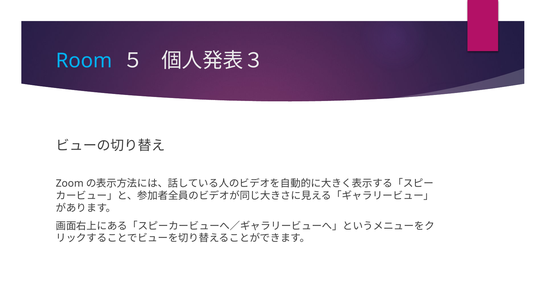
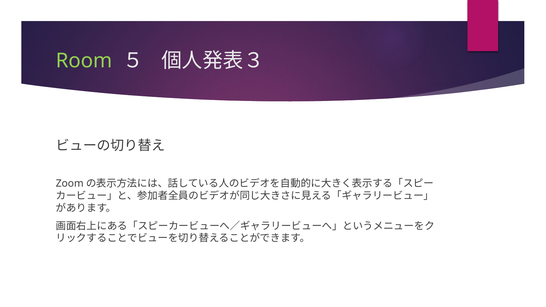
Room colour: light blue -> light green (84, 61)
